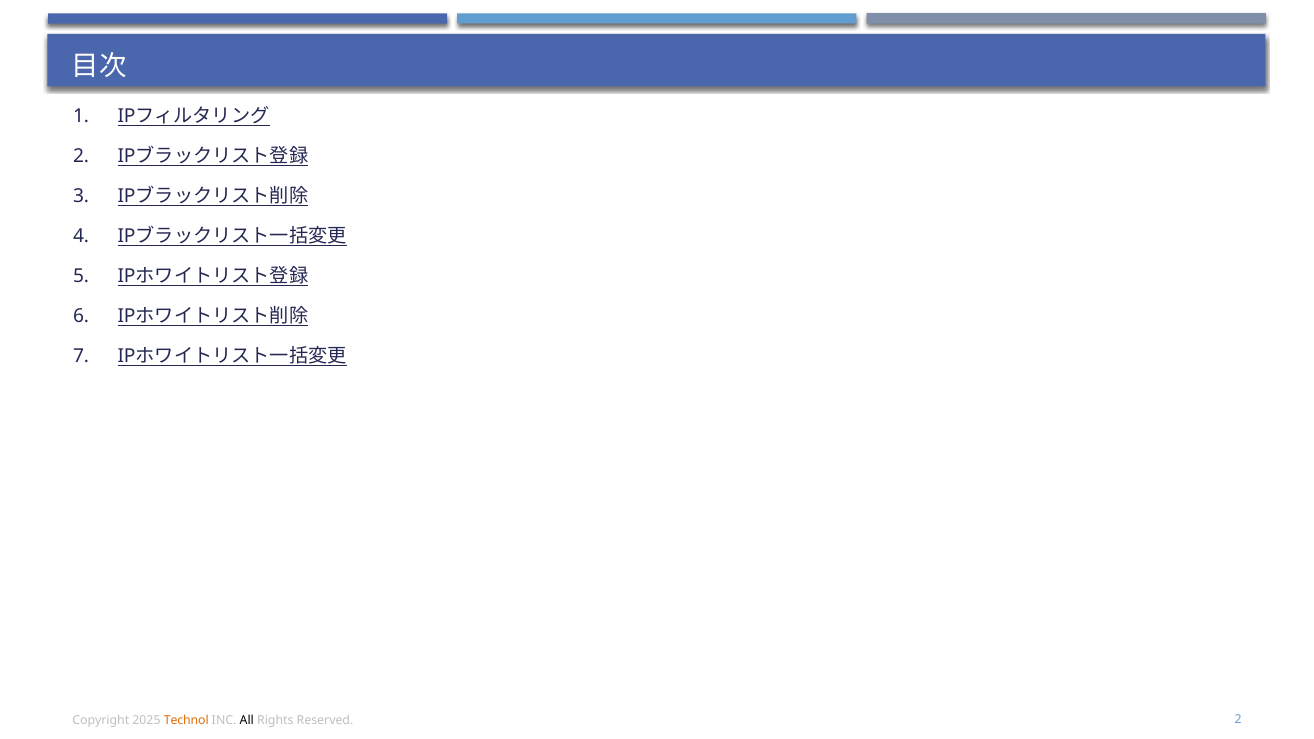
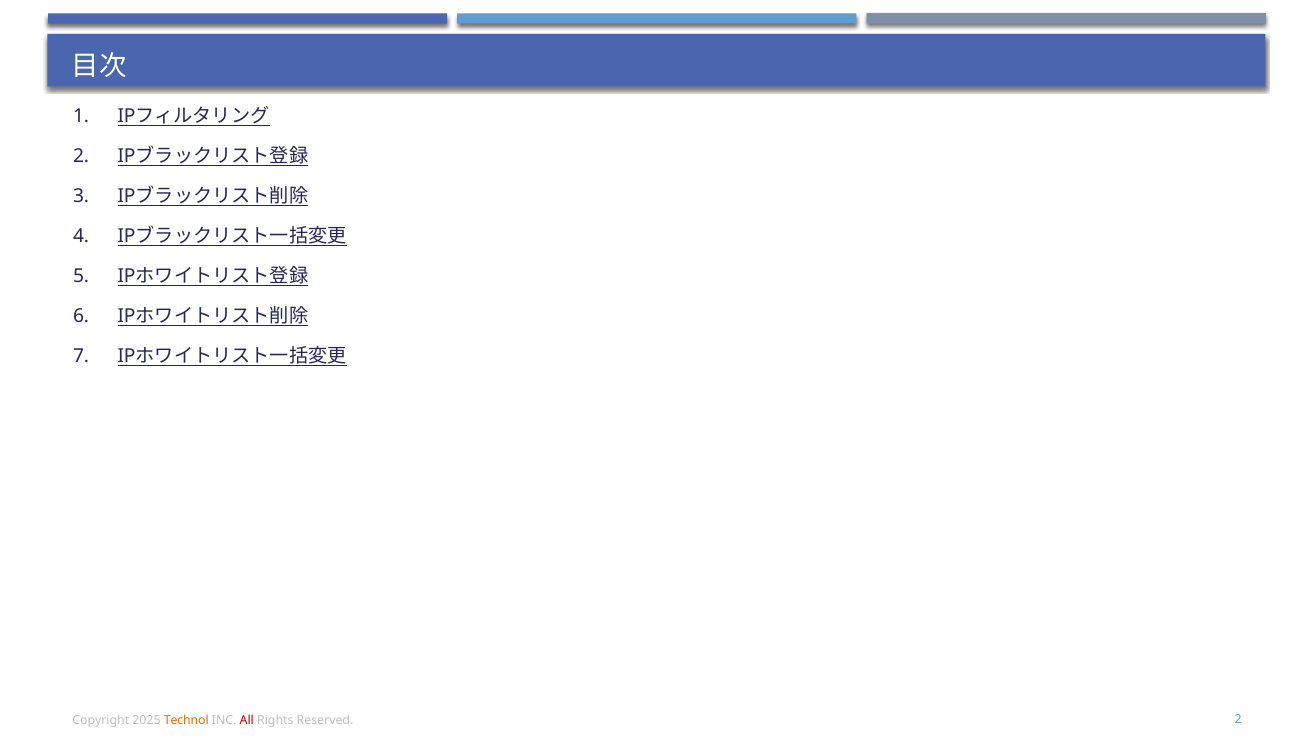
All colour: black -> red (247, 720)
